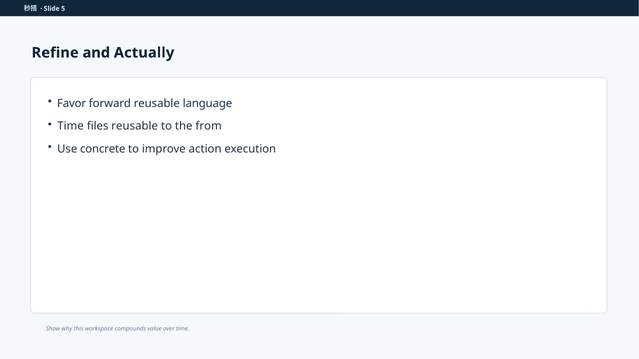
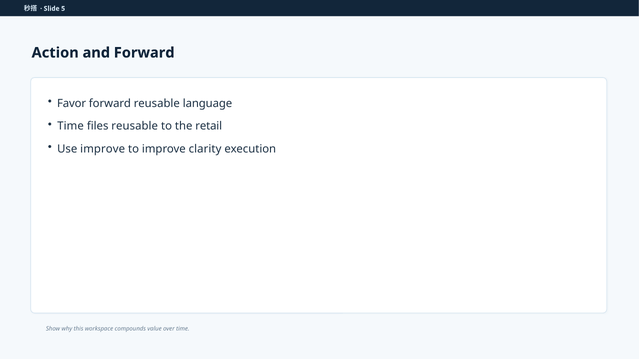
Refine: Refine -> Action (55, 53)
and Actually: Actually -> Forward (144, 53)
from: from -> retail (209, 126)
Use concrete: concrete -> improve (103, 149)
action: action -> clarity (205, 149)
